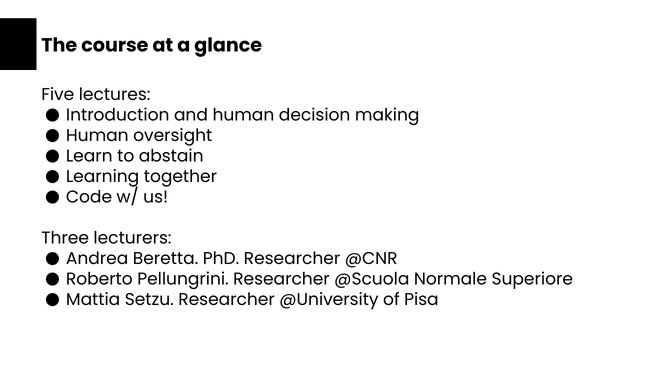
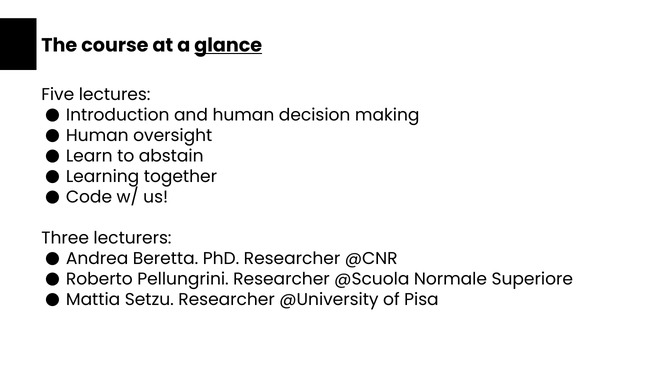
glance underline: none -> present (228, 45)
